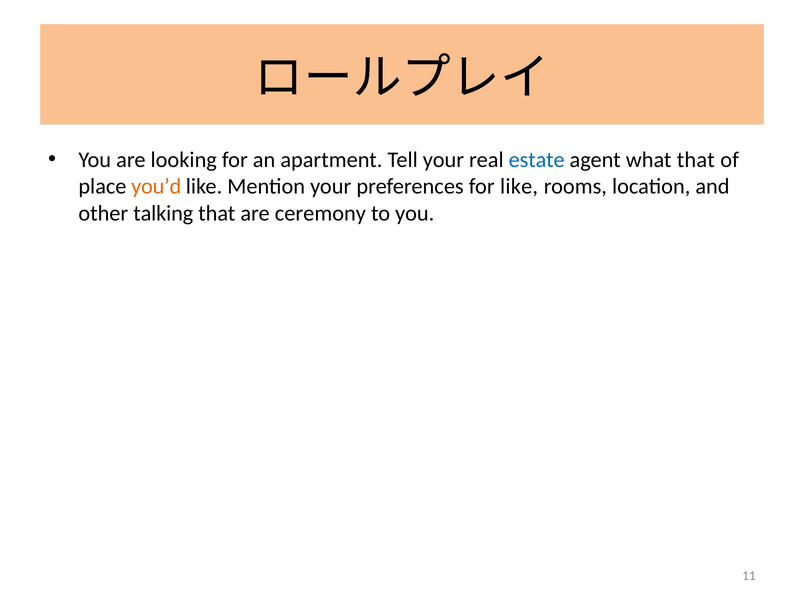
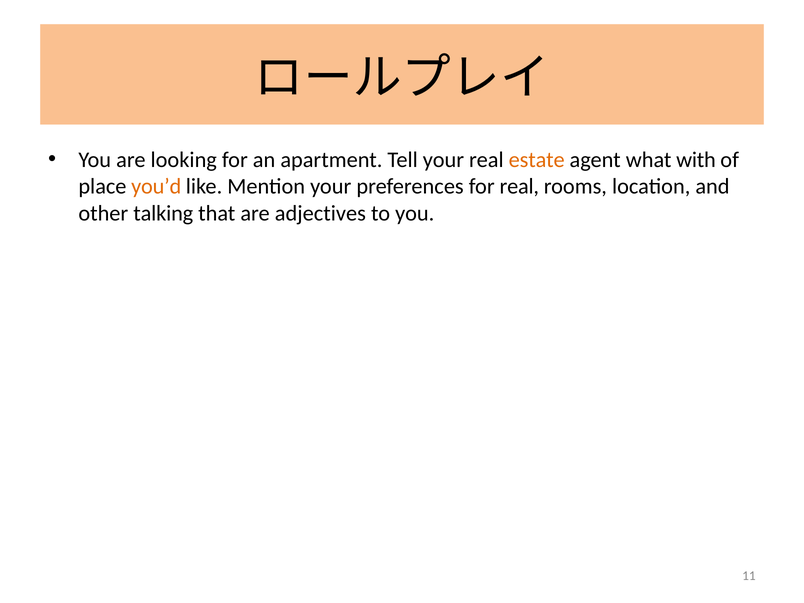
estate colour: blue -> orange (537, 160)
what that: that -> with (696, 160)
for like: like -> real (519, 187)
ceremony: ceremony -> adjectives (320, 213)
